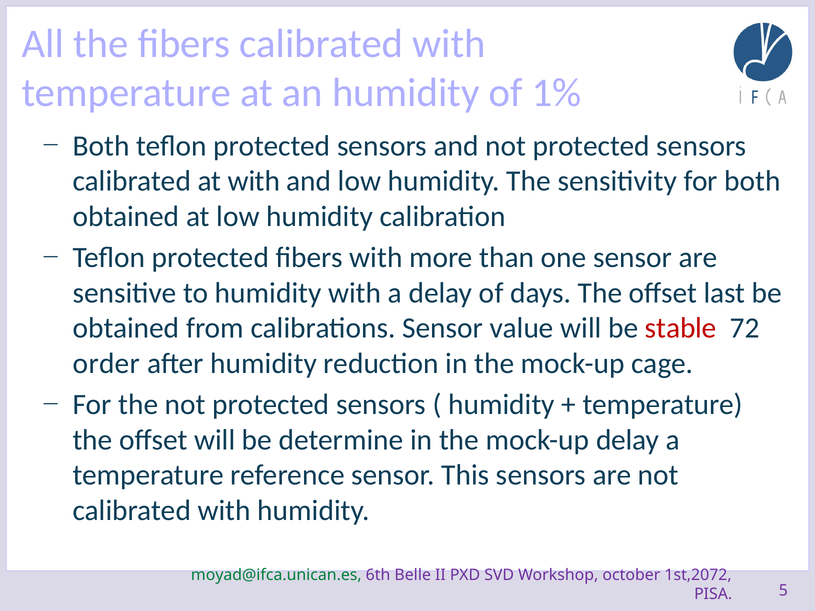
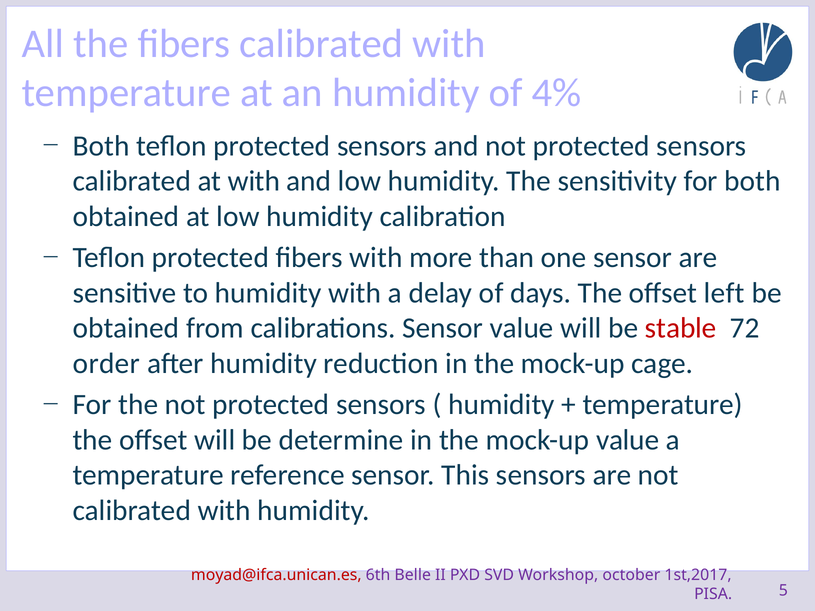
1%: 1% -> 4% (557, 93)
last: last -> left (724, 293)
mock-up delay: delay -> value (628, 440)
moyad@ifca.unican.es colour: green -> red (276, 575)
1st,2072: 1st,2072 -> 1st,2017 (698, 575)
